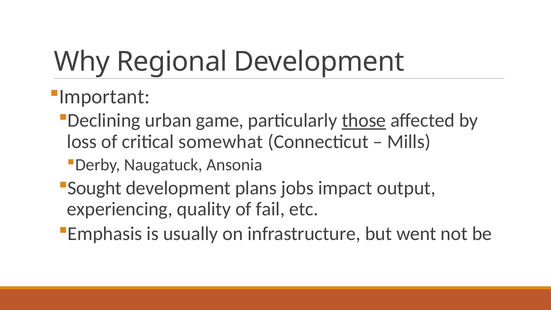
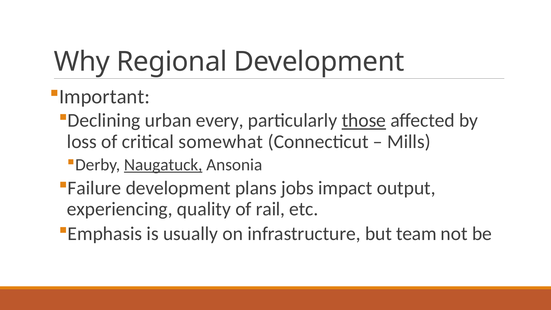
game: game -> every (220, 121)
Naugatuck underline: none -> present (163, 165)
Sought: Sought -> Failure (94, 188)
fail: fail -> rail (271, 209)
went: went -> team (416, 234)
